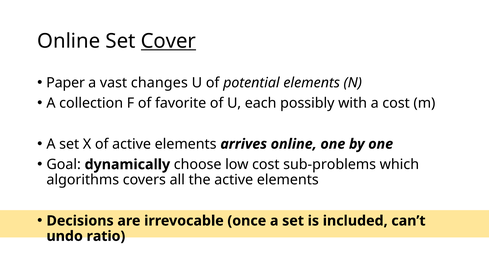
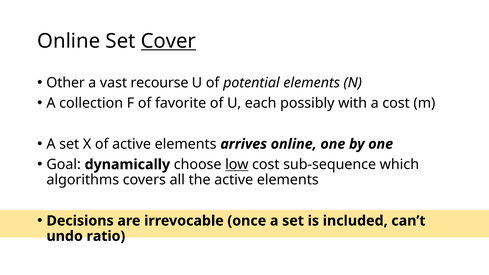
Paper: Paper -> Other (66, 83)
changes: changes -> recourse (159, 83)
low underline: none -> present (237, 165)
sub-problems: sub-problems -> sub-sequence (330, 165)
